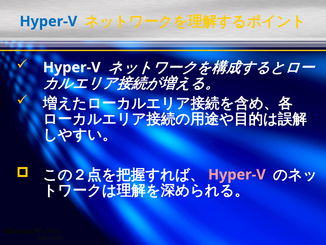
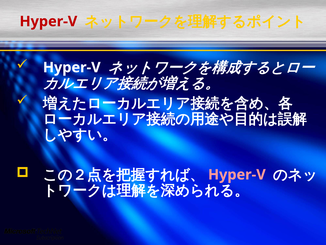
Hyper-V colour: blue -> red (48, 21)
